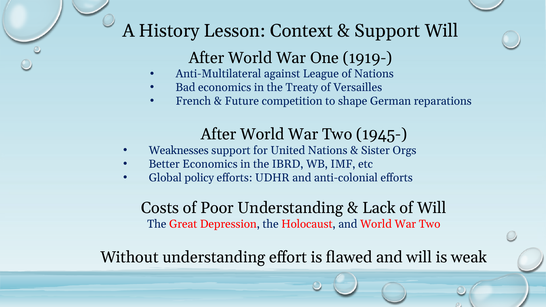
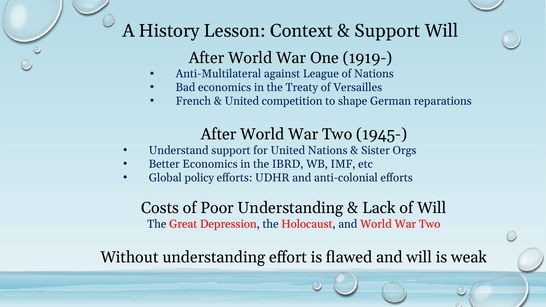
Future: Future -> United (242, 101)
Weaknesses: Weaknesses -> Understand (179, 150)
